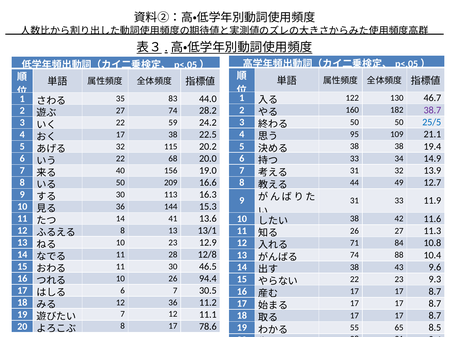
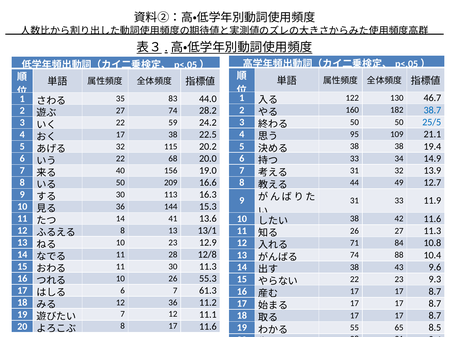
38.7 colour: purple -> blue (432, 110)
30 46.5: 46.5 -> 11.3 (208, 266)
94.4: 94.4 -> 55.3 (208, 278)
30.5: 30.5 -> 61.3 (208, 290)
17 78.6: 78.6 -> 11.6 (208, 326)
